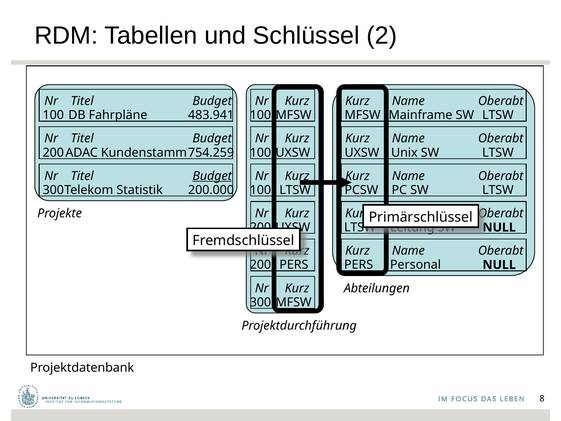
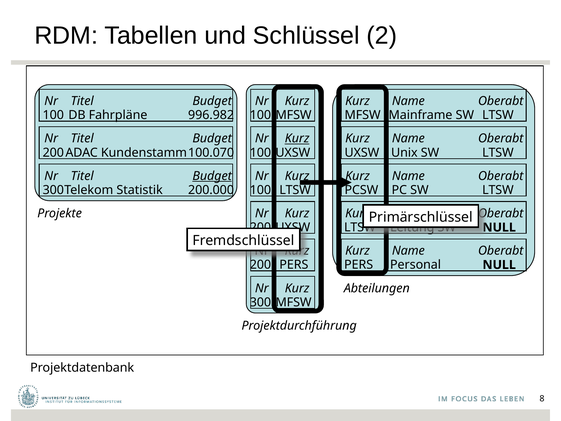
483.941: 483.941 -> 996.982 (211, 115)
Kurz underline: none -> present (297, 138)
754.259: 754.259 -> 100.070 (211, 152)
